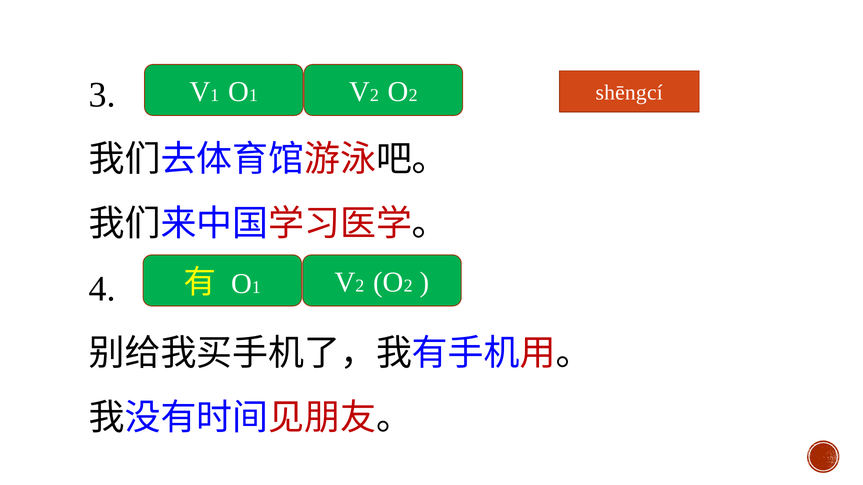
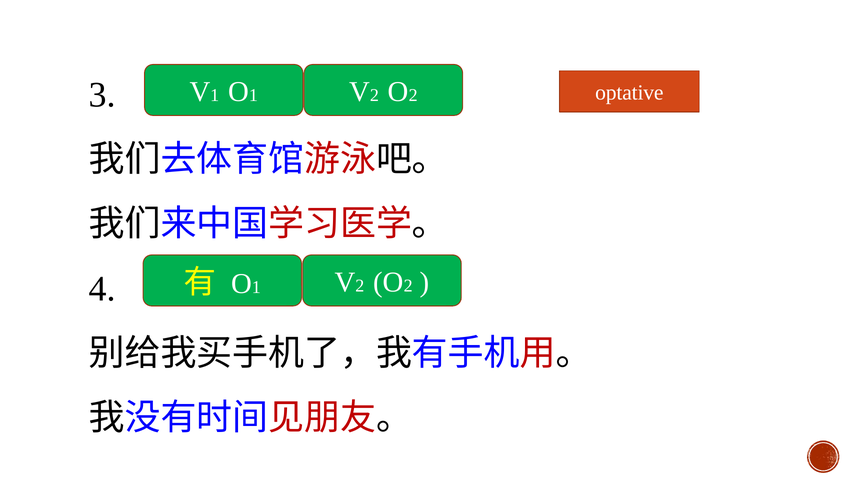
shēngcí: shēngcí -> optative (629, 93)
